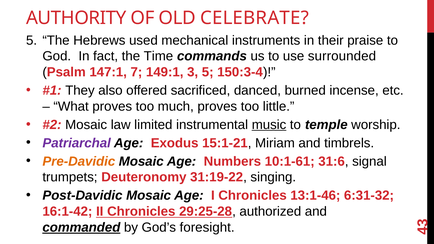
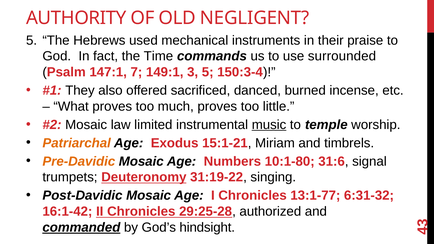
CELEBRATE: CELEBRATE -> NEGLIGENT (255, 18)
Patriarchal colour: purple -> orange (77, 143)
10:1-61: 10:1-61 -> 10:1-80 (290, 161)
Deuteronomy underline: none -> present (144, 177)
13:1-46: 13:1-46 -> 13:1-77 (315, 196)
foresight: foresight -> hindsight (207, 227)
